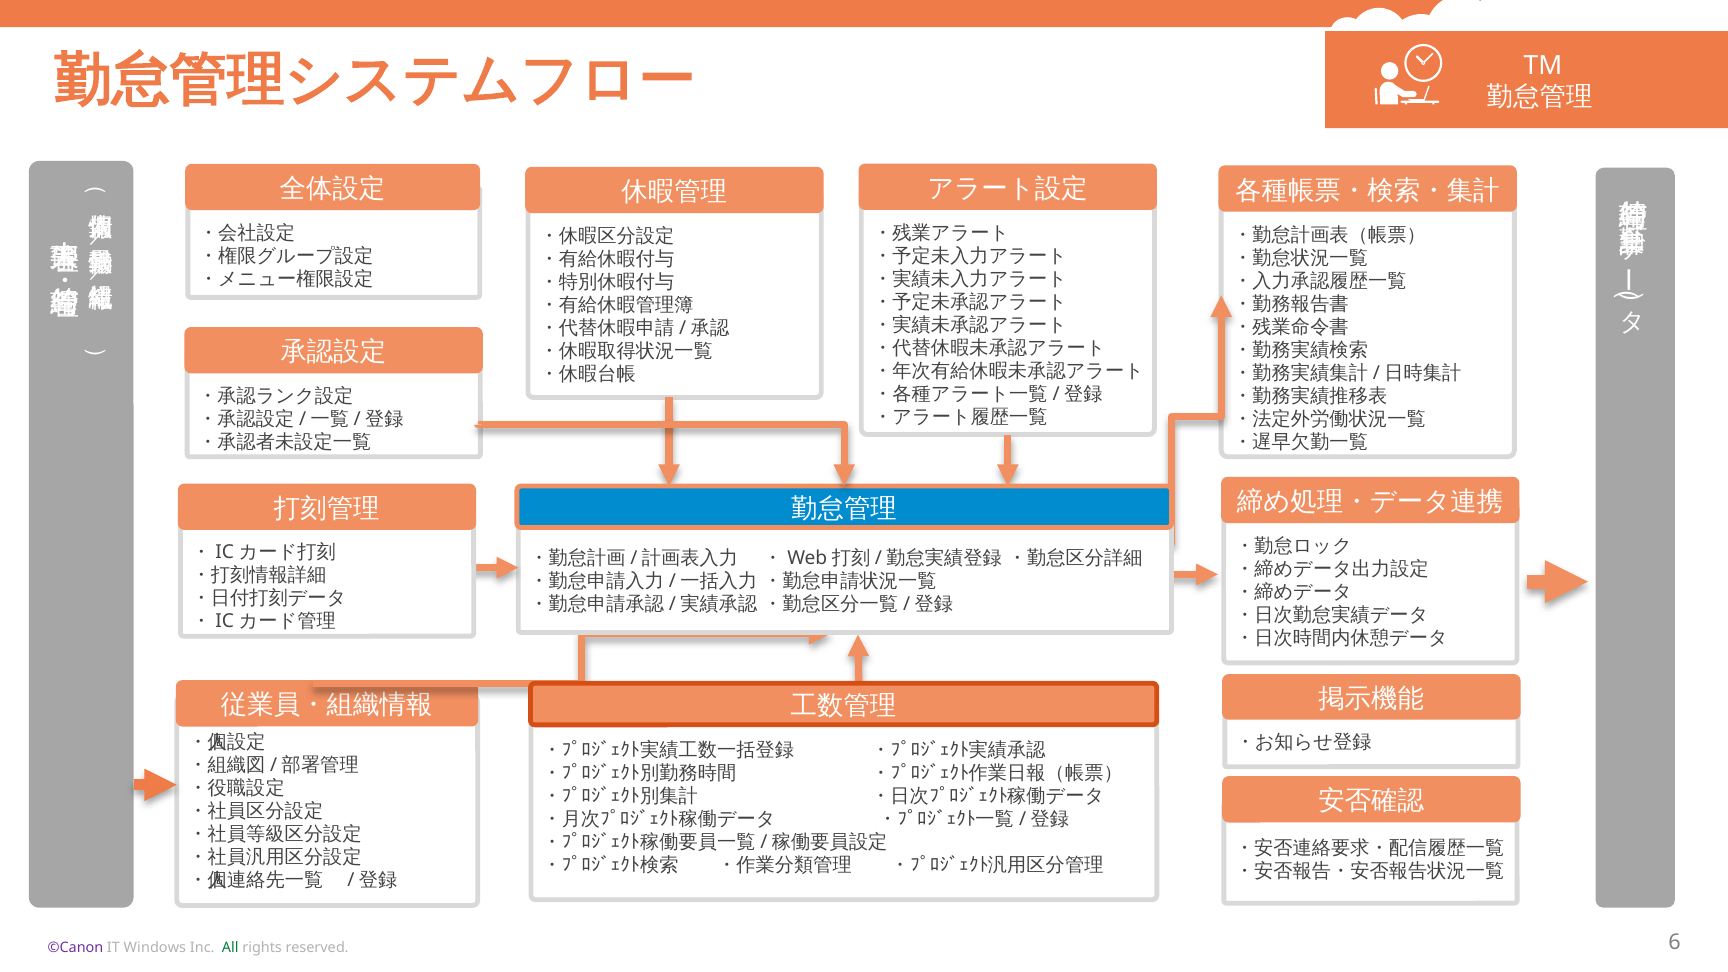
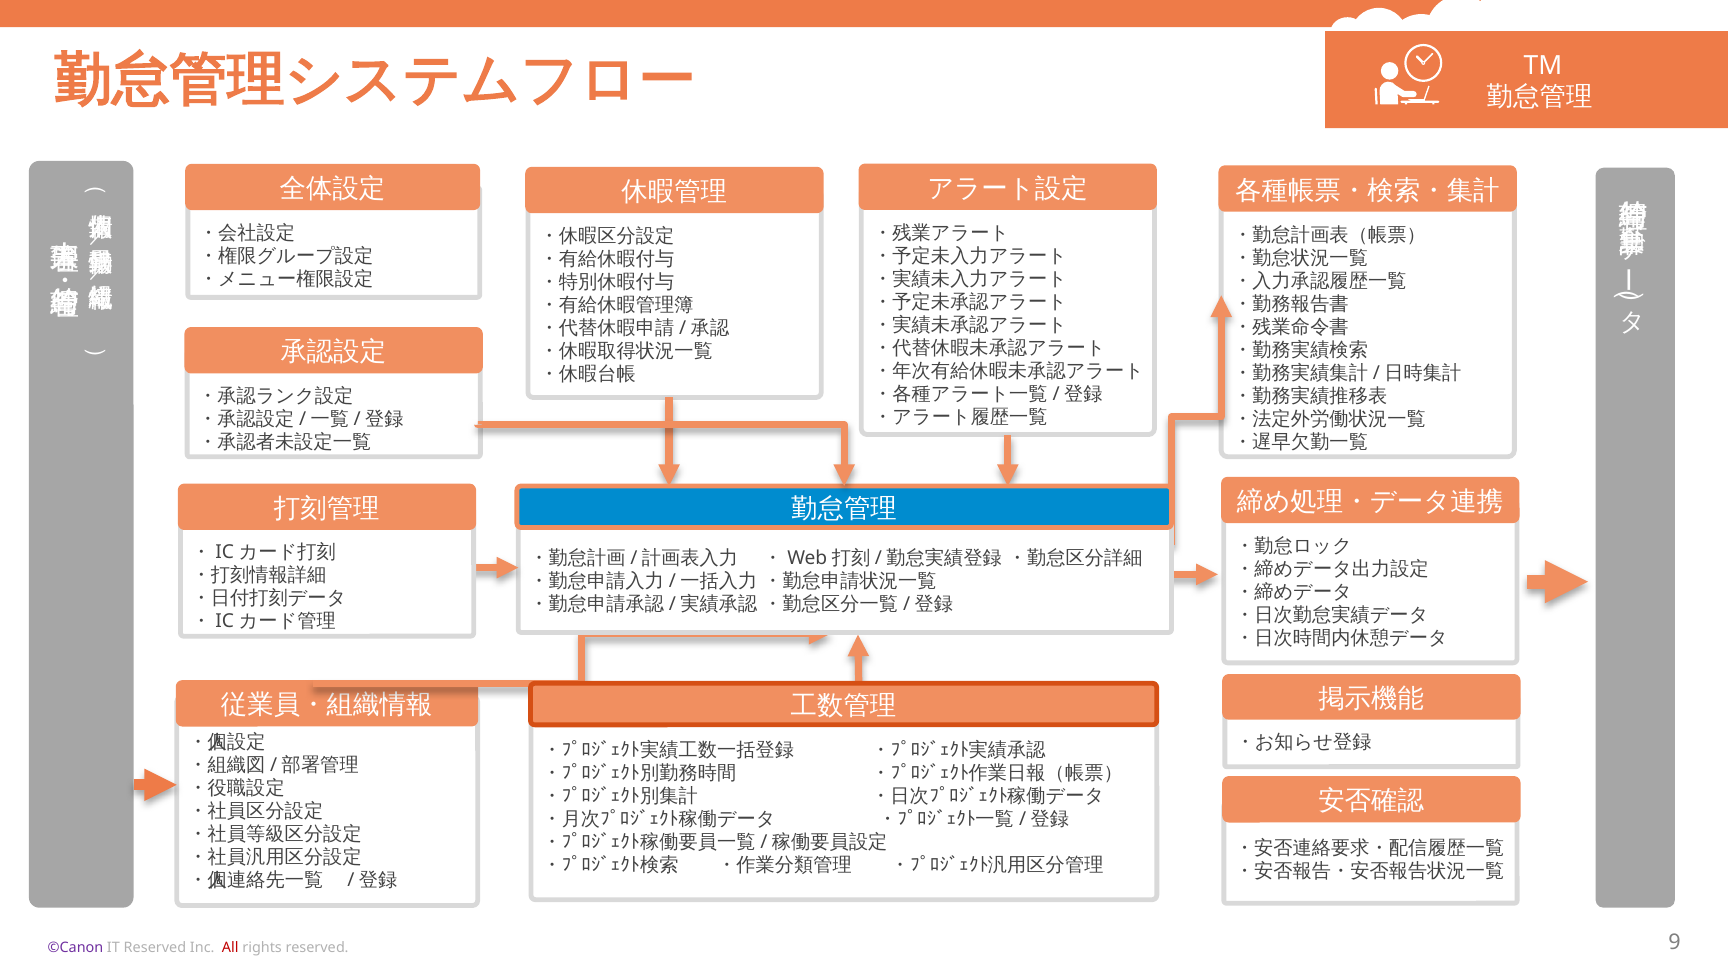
IT Windows: Windows -> Reserved (155, 948)
All colour: green -> red (230, 948)
6: 6 -> 9 (1674, 943)
